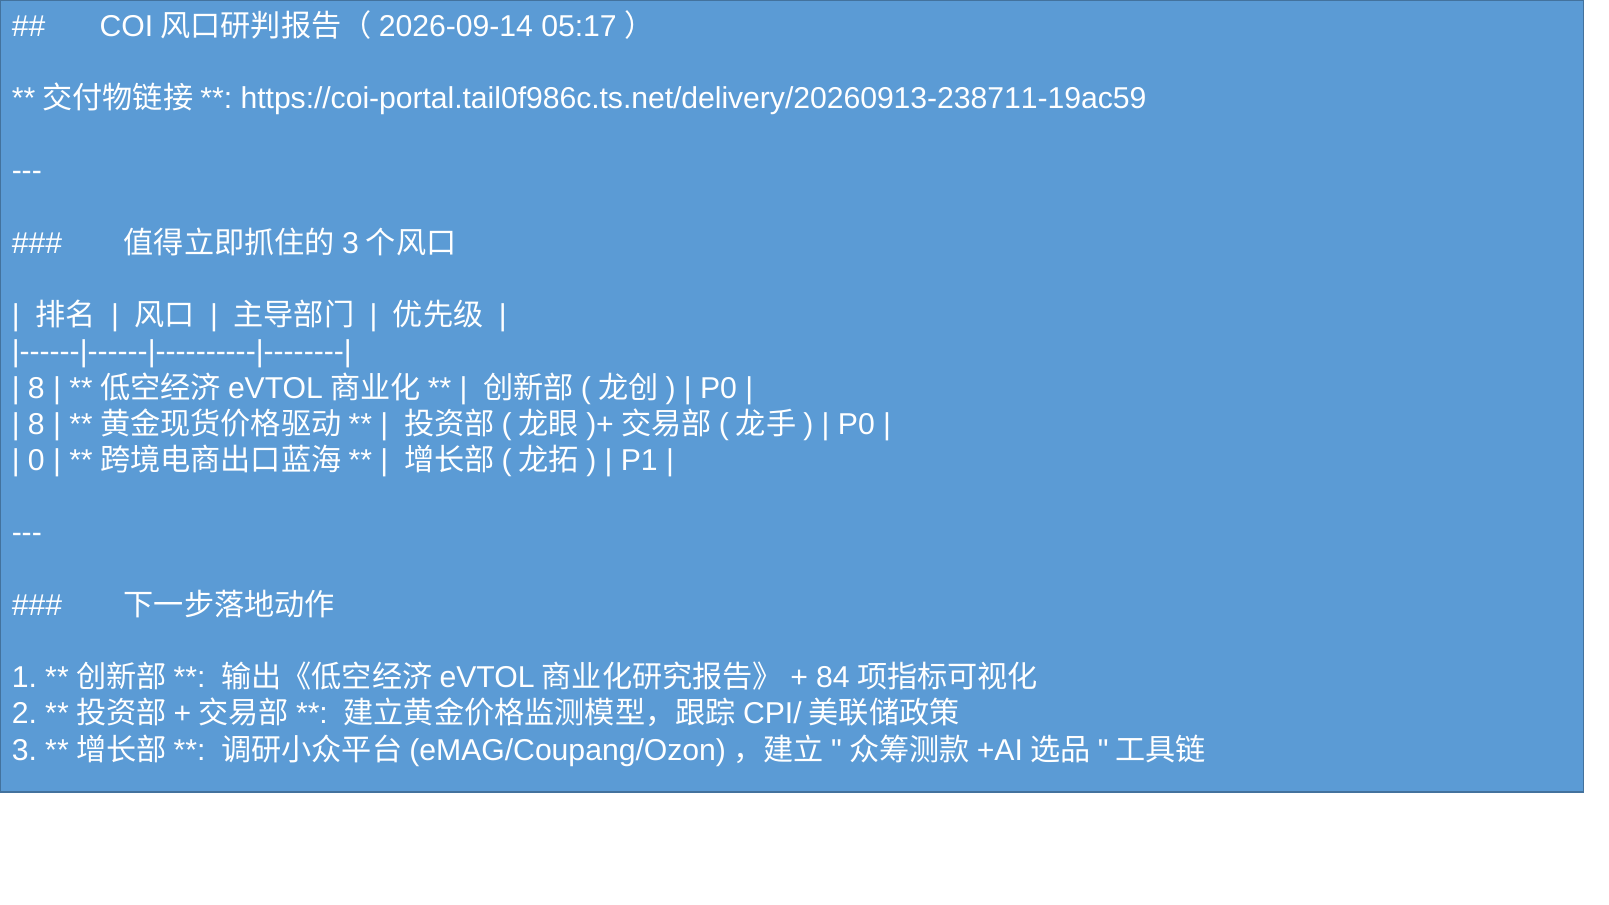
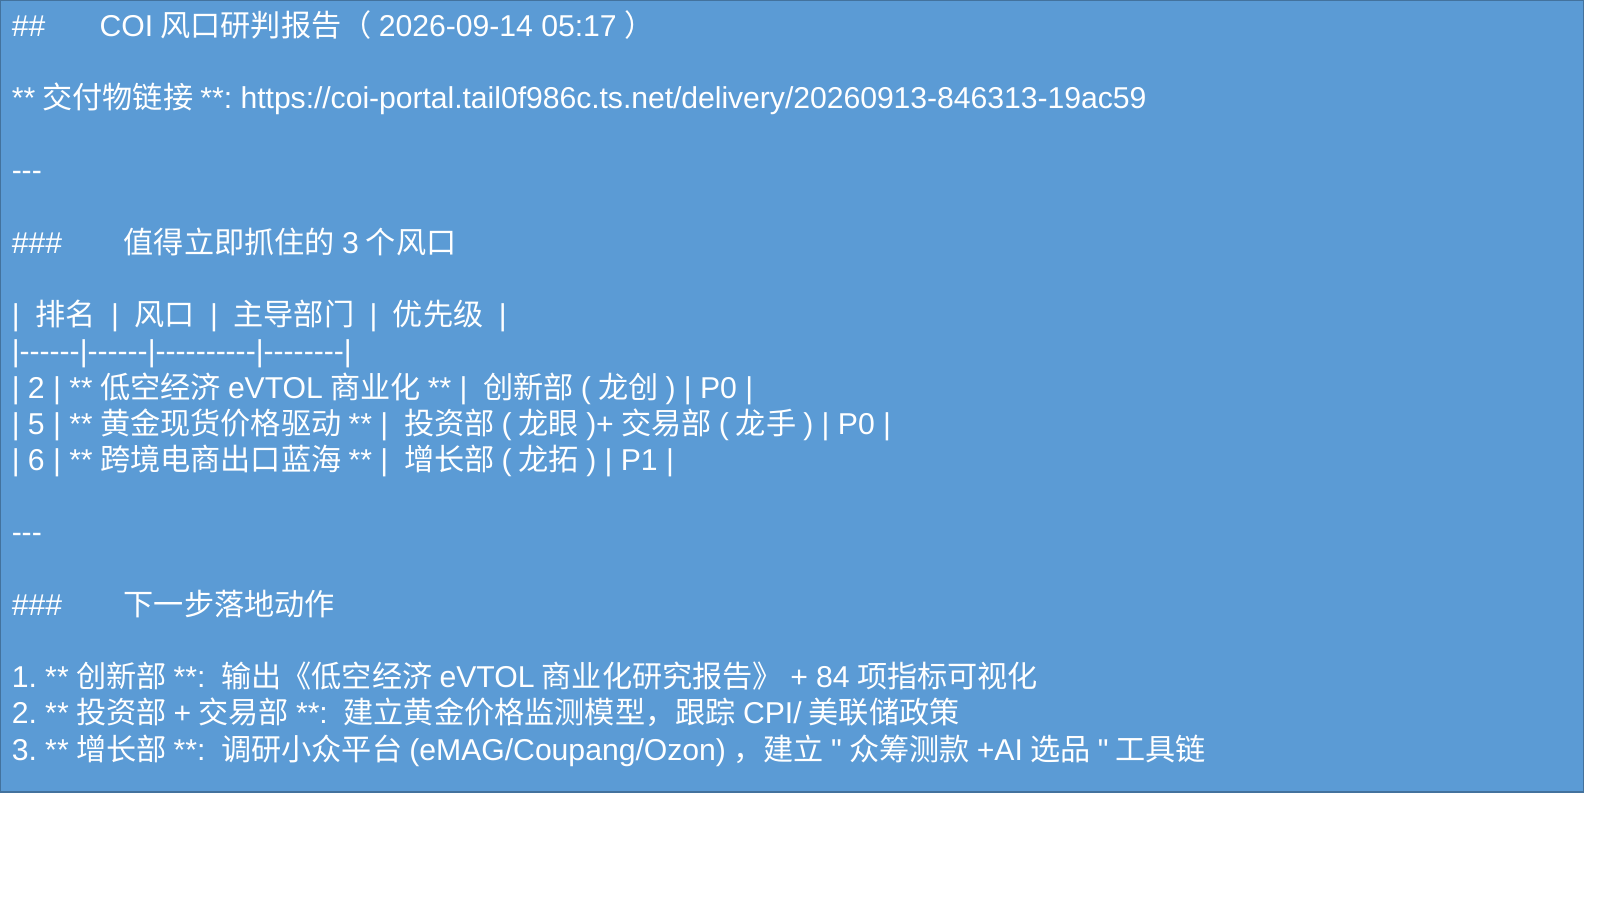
https://coi-portal.tail0f986c.ts.net/delivery/20260913-238711-19ac59: https://coi-portal.tail0f986c.ts.net/delivery/20260913-238711-19ac59 -> https://coi-portal.tail0f986c.ts.net/delivery/20260913-846313-19ac59 (694, 99)
8: 8 -> 2 (36, 388)
8: 8 -> 5 (36, 424)
0: 0 -> 6 (36, 461)
